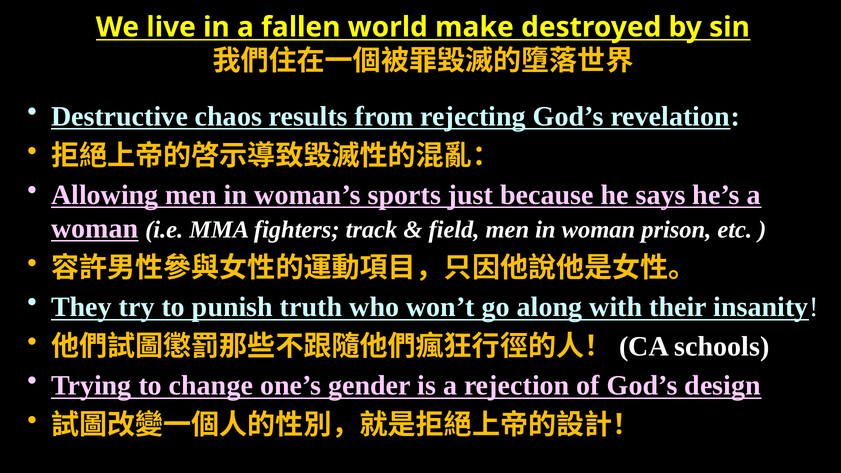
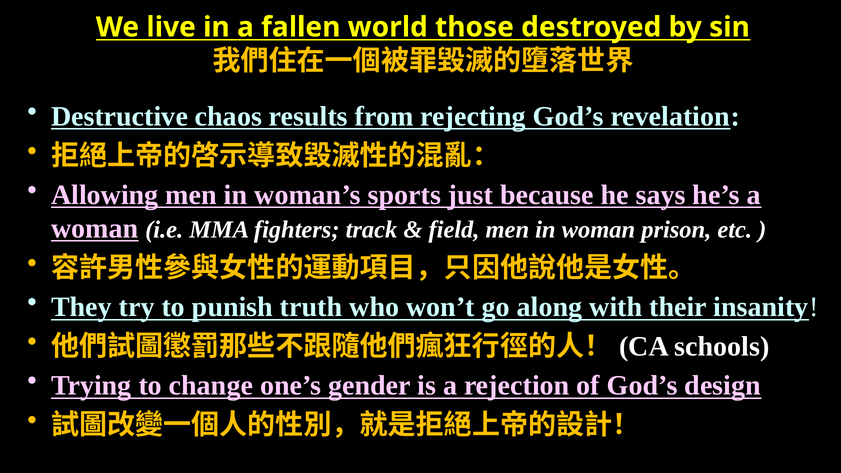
make: make -> those (474, 27)
